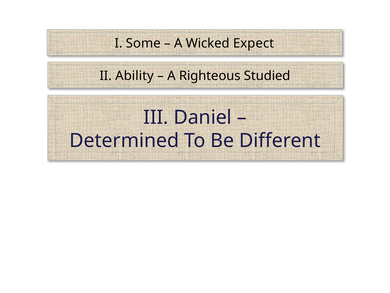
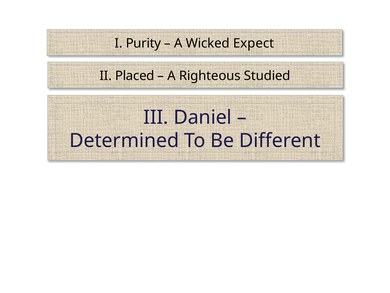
Some: Some -> Purity (143, 43)
Ability: Ability -> Placed (135, 76)
